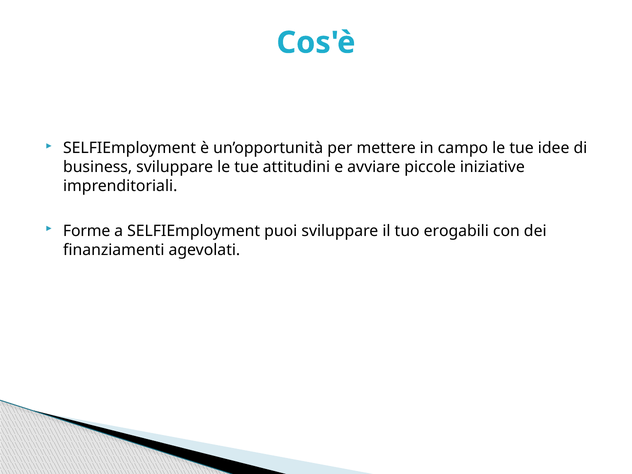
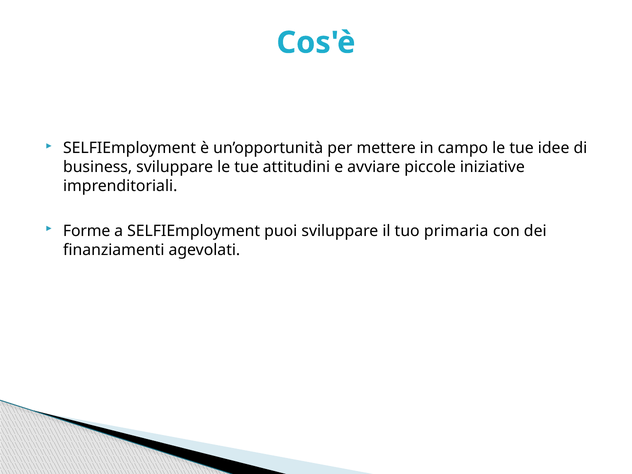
erogabili: erogabili -> primaria (456, 231)
